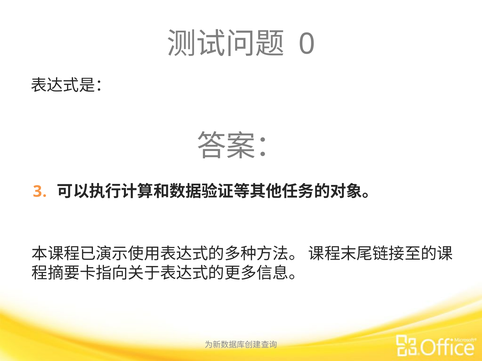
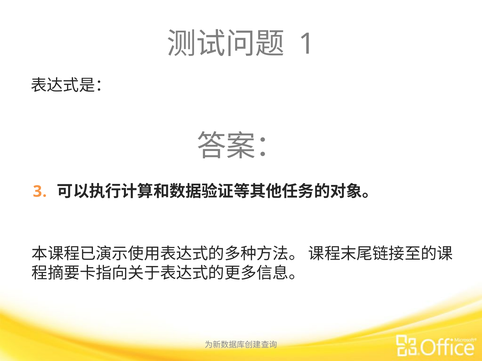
0: 0 -> 1 (307, 44)
